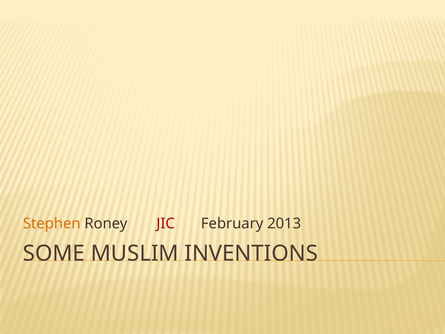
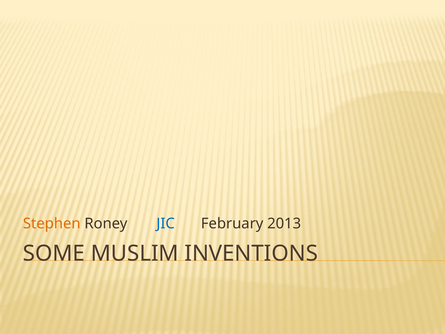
JIC colour: red -> blue (166, 224)
